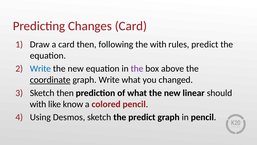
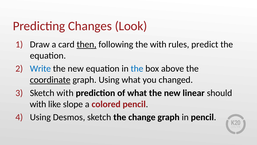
Changes Card: Card -> Look (131, 26)
then underline: none -> present (87, 44)
the colour: purple -> blue (137, 68)
graph Write: Write -> Using (109, 80)
Sketch then: then -> with (65, 93)
know: know -> slope (73, 104)
the predict: predict -> change (142, 117)
